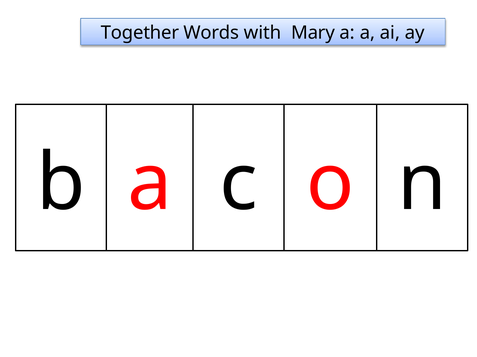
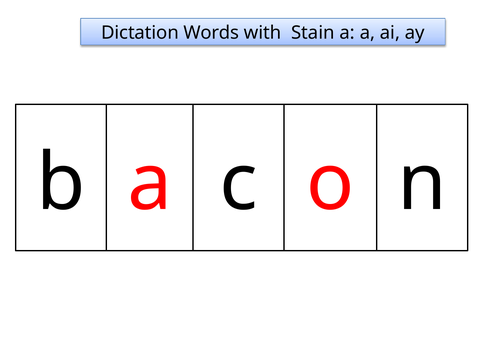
Together: Together -> Dictation (140, 33)
Mary: Mary -> Stain (313, 33)
